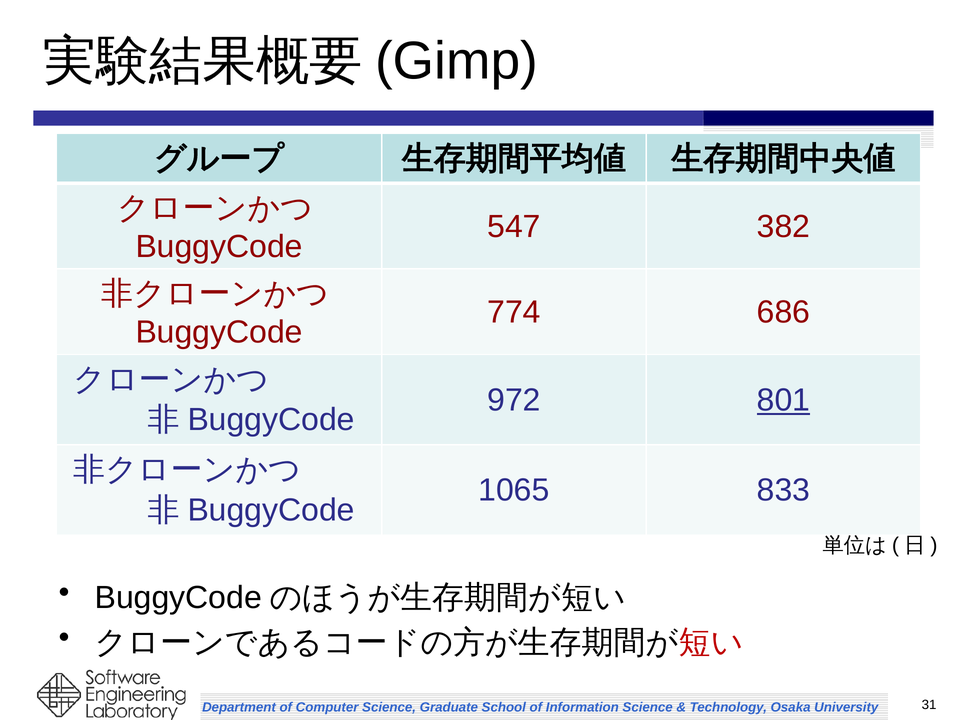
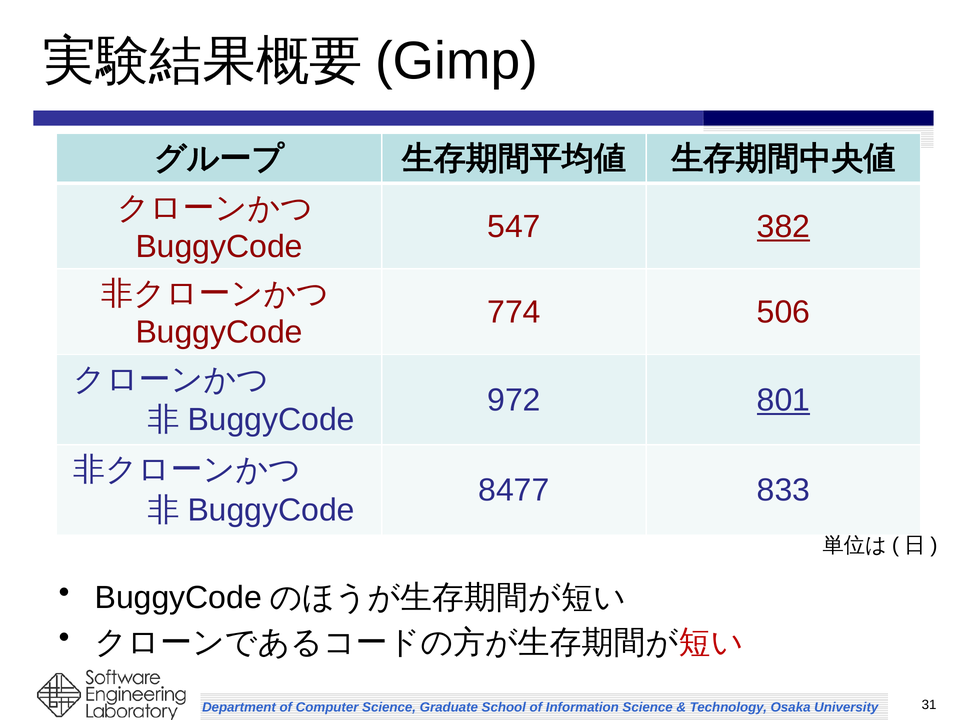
382 underline: none -> present (783, 227)
686: 686 -> 506 (783, 312)
1065: 1065 -> 8477 (514, 490)
